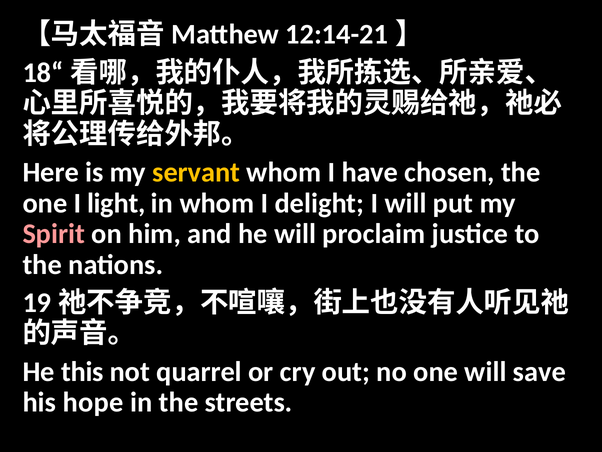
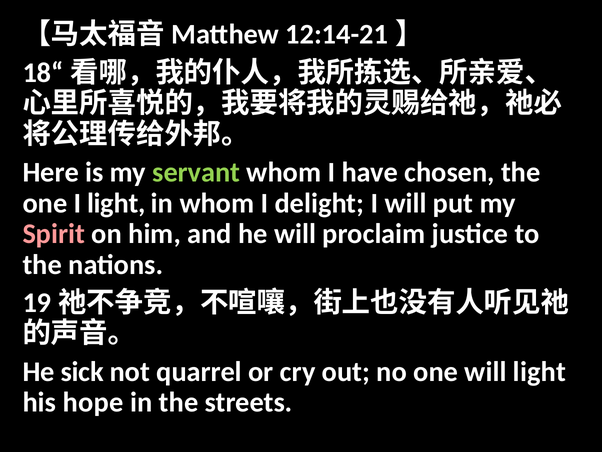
servant colour: yellow -> light green (196, 172)
this: this -> sick (82, 371)
will save: save -> light (540, 371)
